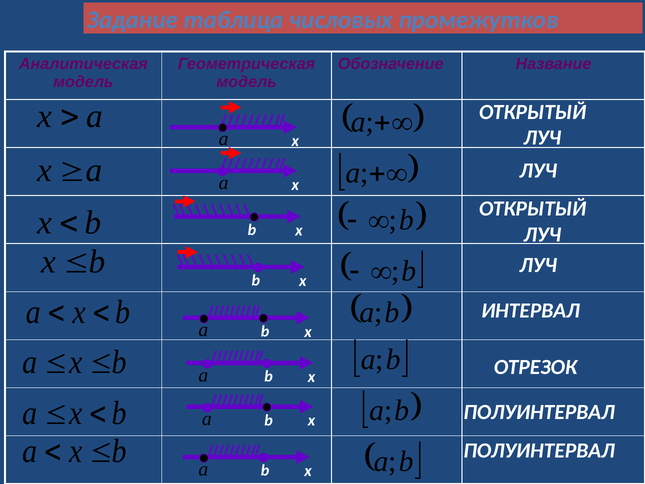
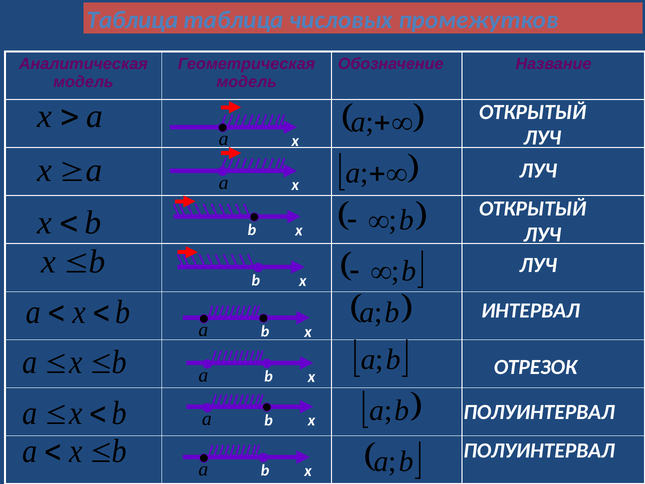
Задание: Задание -> Таблица (133, 20)
